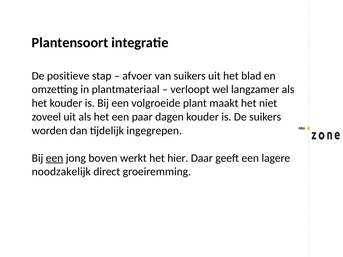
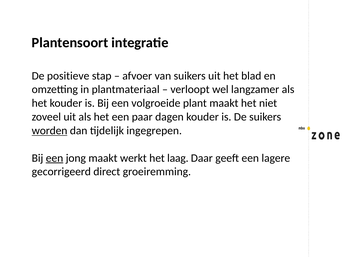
worden underline: none -> present (50, 131)
jong boven: boven -> maakt (103, 158)
hier: hier -> laag (178, 158)
noodzakelijk: noodzakelijk -> gecorrigeerd (61, 172)
